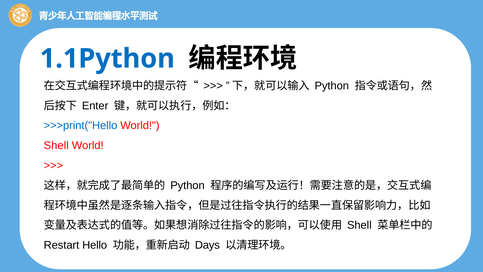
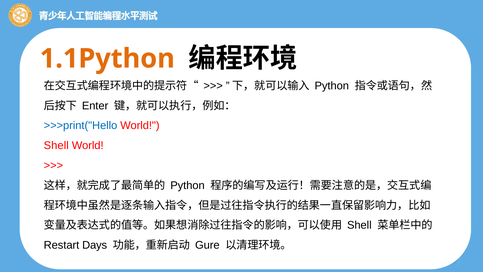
1.1Python colour: blue -> orange (107, 59)
Hello: Hello -> Days (95, 245)
Days: Days -> Gure (207, 245)
